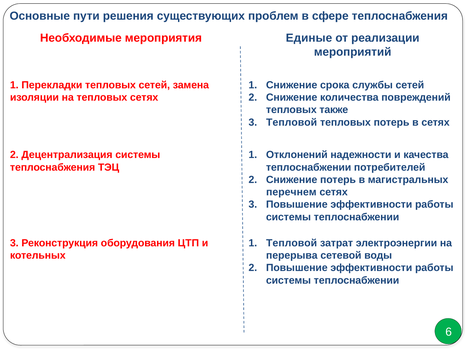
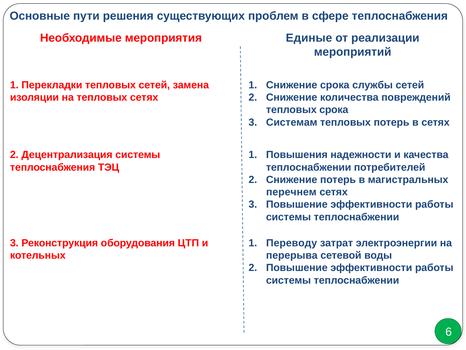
тепловых также: также -> срока (334, 110)
3 Тепловой: Тепловой -> Системам (292, 122)
Отклонений: Отклонений -> Повышения (297, 155)
1 Тепловой: Тепловой -> Переводу (292, 243)
